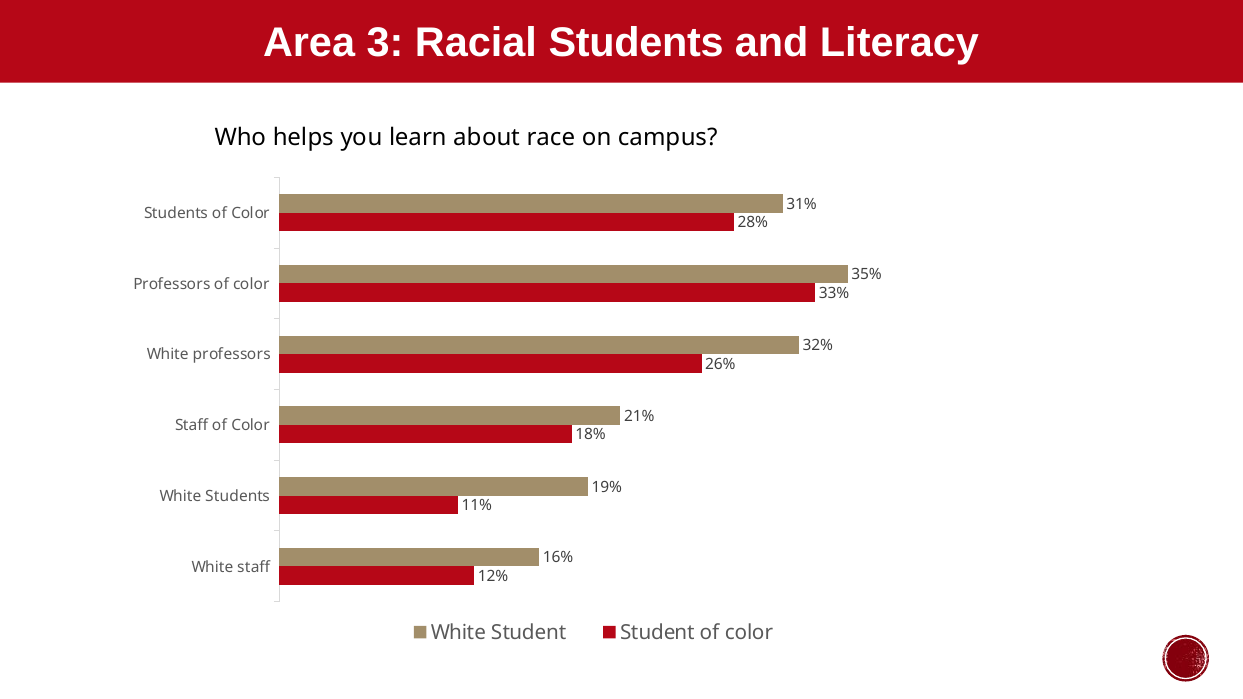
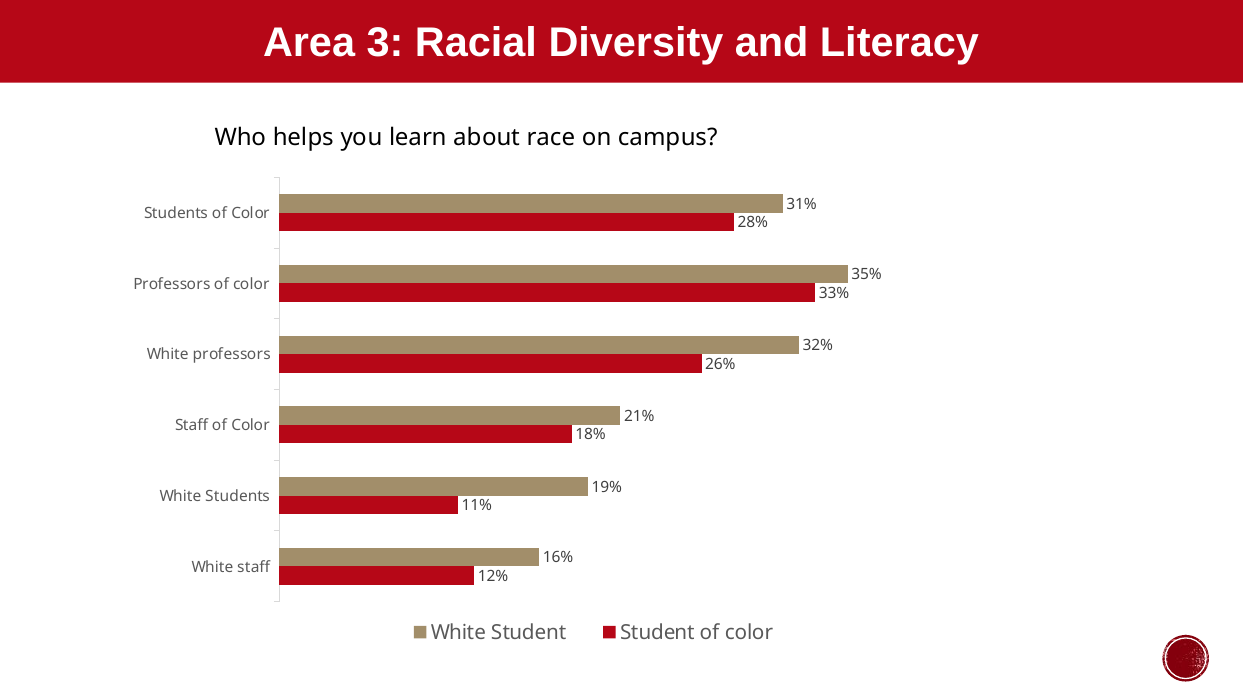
Racial Students: Students -> Diversity (636, 43)
